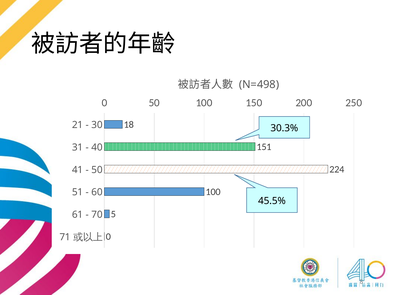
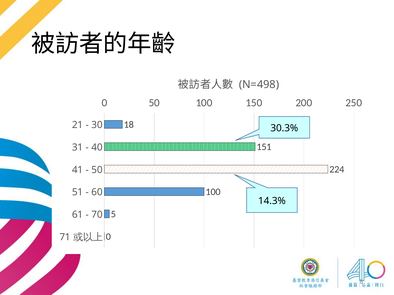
45.5%: 45.5% -> 14.3% (272, 201)
